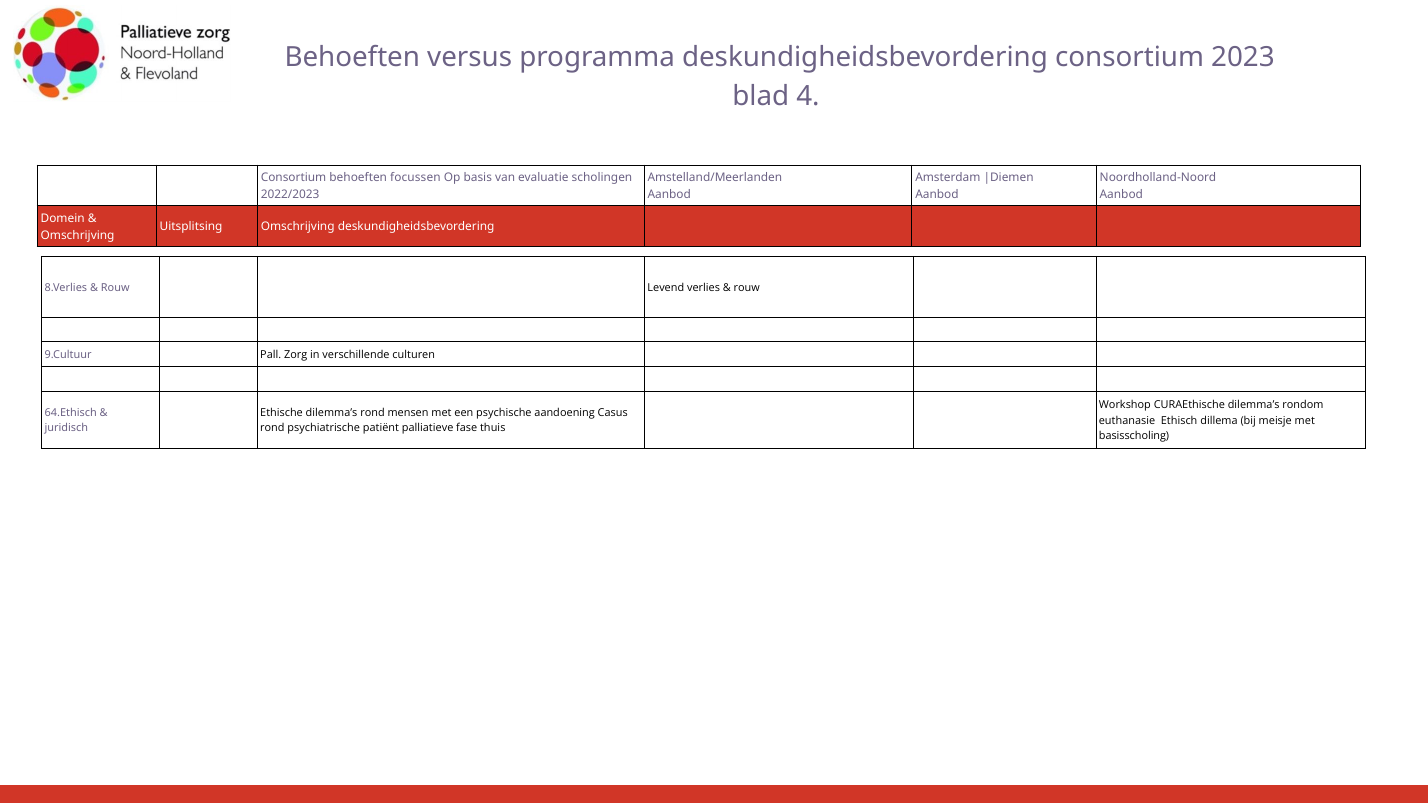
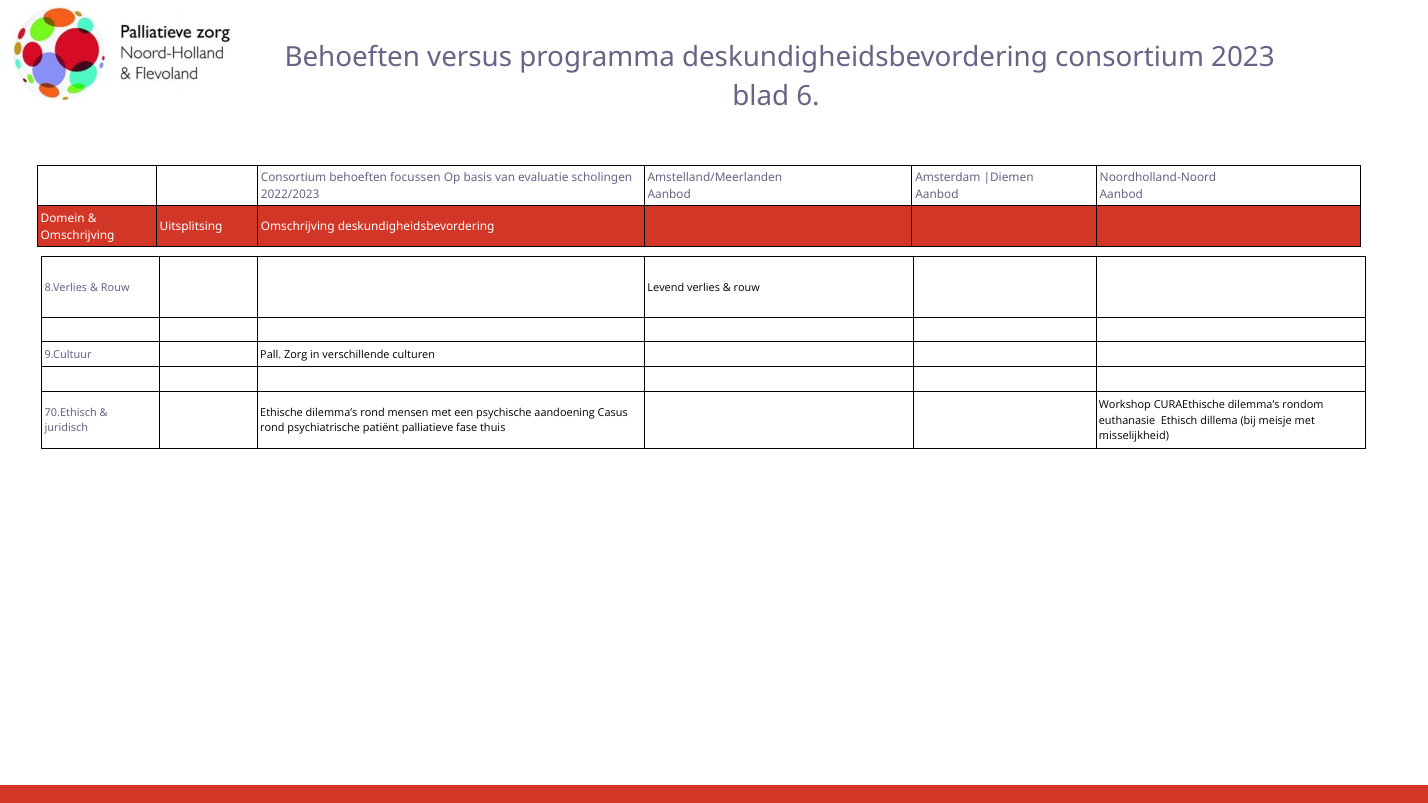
4: 4 -> 6 (808, 96)
64.Ethisch: 64.Ethisch -> 70.Ethisch (71, 413)
basisscholing: basisscholing -> misselijkheid (1134, 436)
